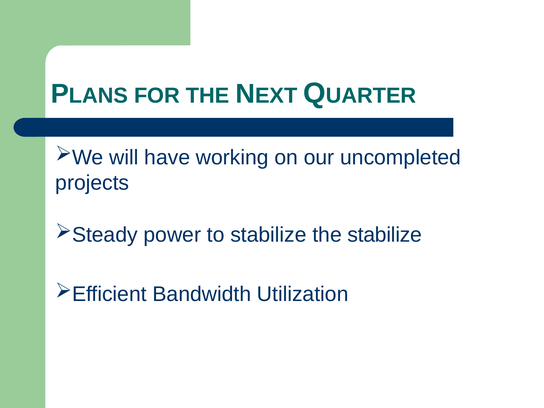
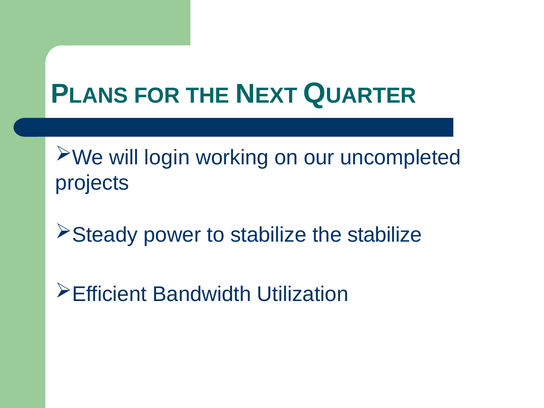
have: have -> login (167, 157)
